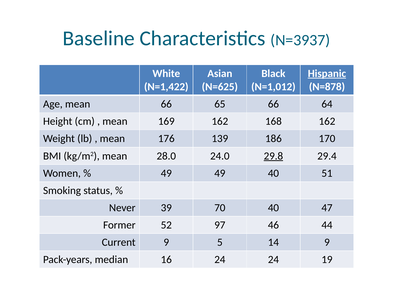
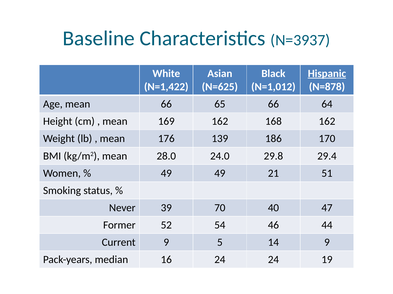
29.8 underline: present -> none (273, 156)
49 40: 40 -> 21 (273, 174)
97: 97 -> 54 (220, 226)
